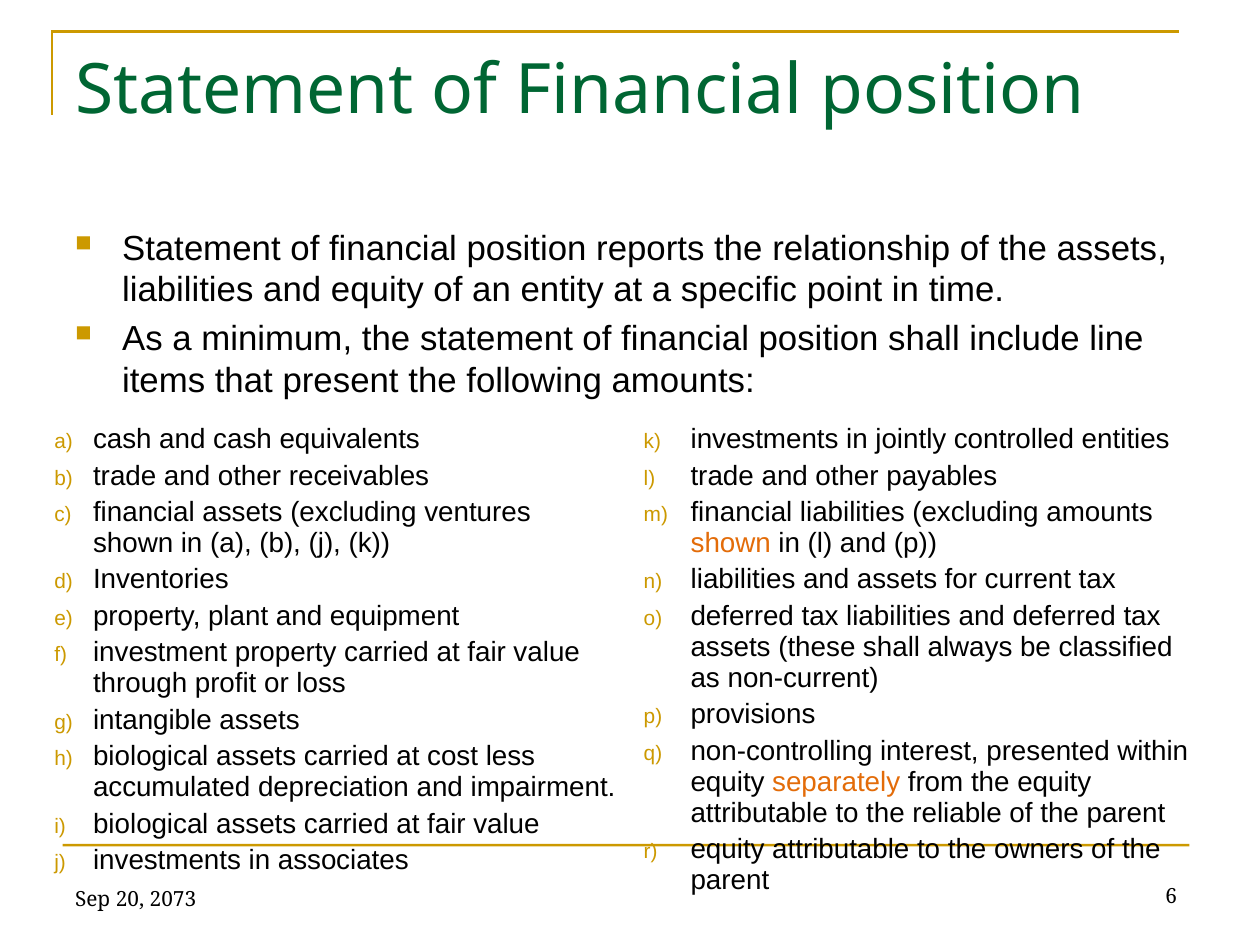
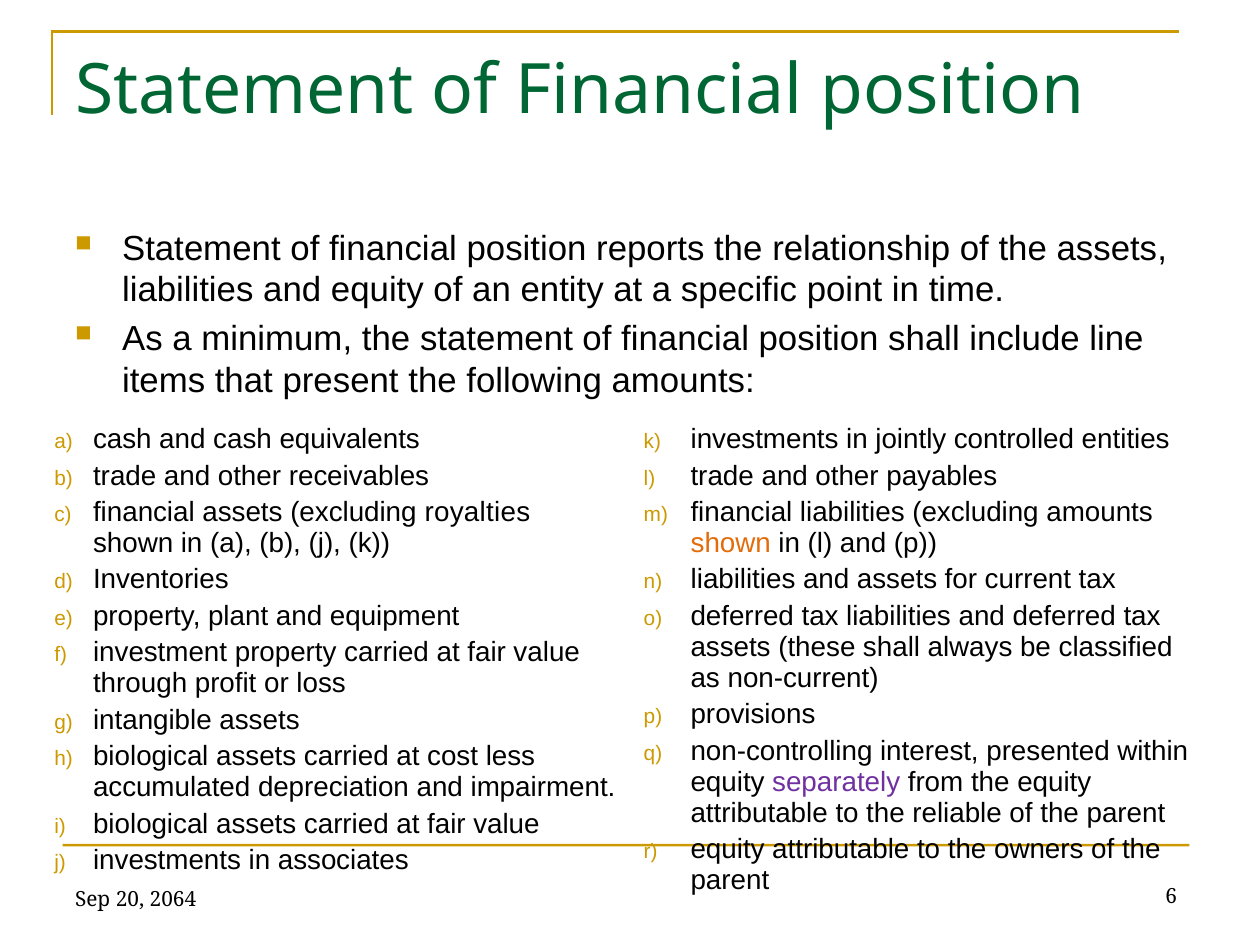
ventures: ventures -> royalties (477, 512)
separately colour: orange -> purple (836, 782)
2073: 2073 -> 2064 (173, 900)
